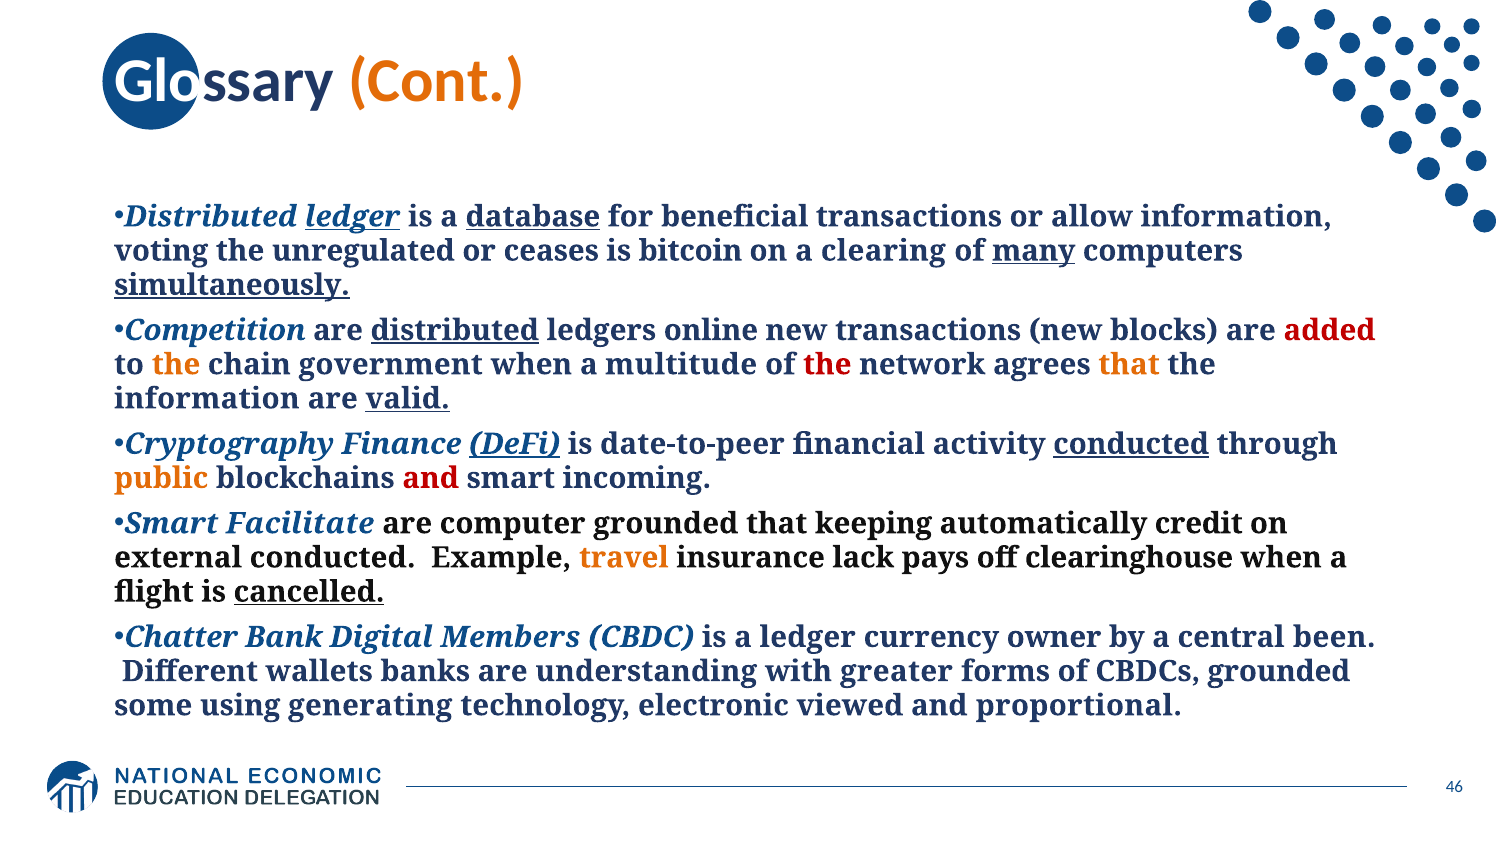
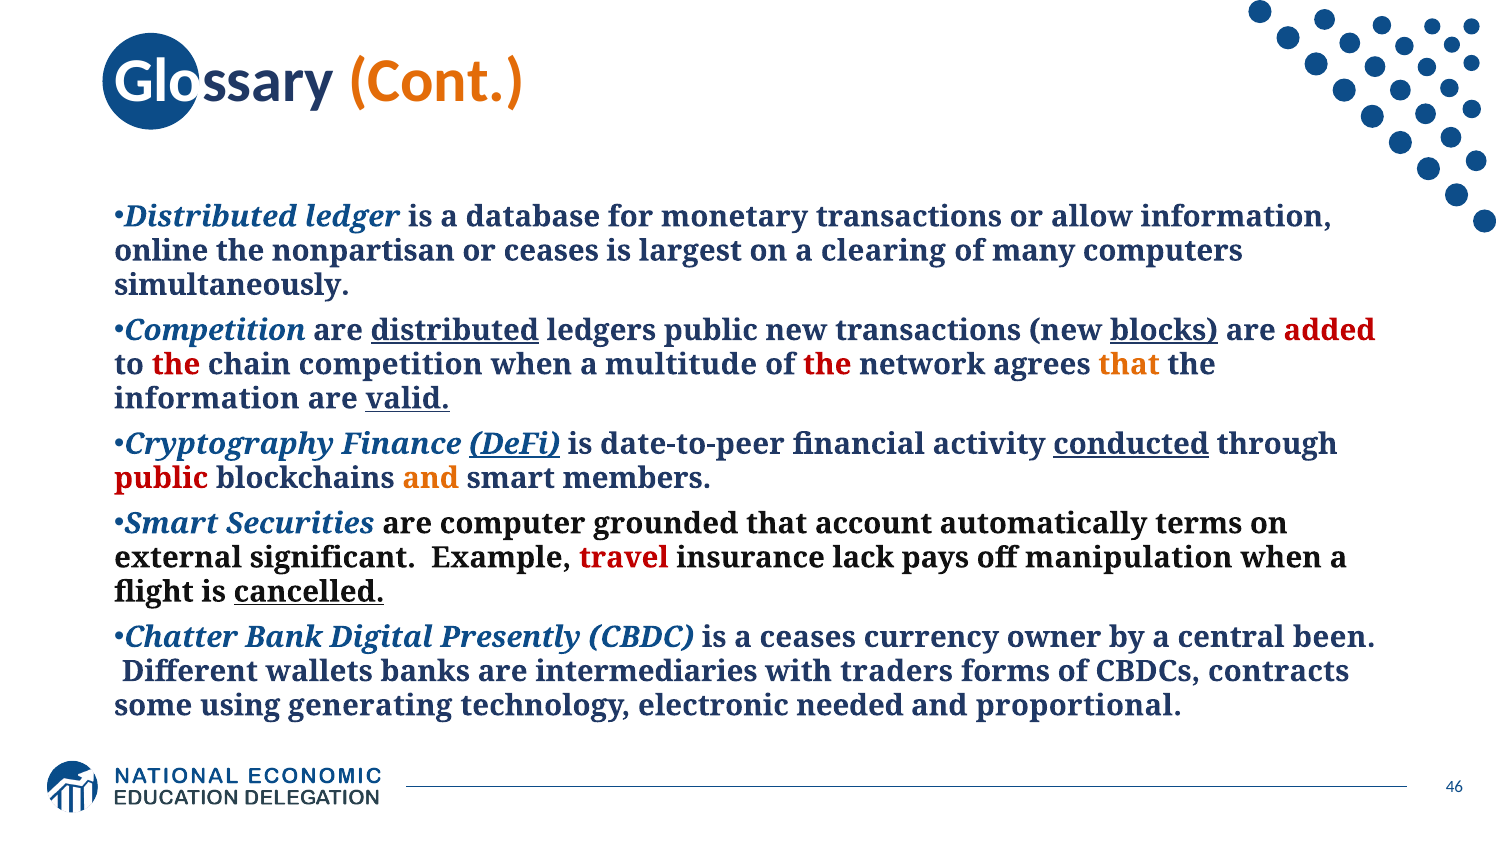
ledger underline: present -> none (353, 217)
database underline: present -> none (533, 217)
beneficial: beneficial -> monetary (735, 217)
voting: voting -> online (161, 251)
unregulated: unregulated -> nonpartisan (363, 251)
bitcoin: bitcoin -> largest (690, 251)
many underline: present -> none (1034, 251)
simultaneously underline: present -> none (232, 285)
ledgers online: online -> public (711, 331)
blocks underline: none -> present (1164, 331)
the colour: orange -> red (176, 365)
chain government: government -> competition (391, 365)
public colour: orange -> red (161, 478)
and colour: red -> orange (431, 478)
incoming: incoming -> members (637, 478)
Facilitate: Facilitate -> Securities (300, 524)
keeping: keeping -> account (874, 524)
credit: credit -> terms (1199, 524)
external conducted: conducted -> significant (333, 558)
travel colour: orange -> red (624, 558)
clearinghouse: clearinghouse -> manipulation (1129, 558)
Members: Members -> Presently (511, 638)
a ledger: ledger -> ceases (808, 638)
understanding: understanding -> intermediaries (646, 672)
greater: greater -> traders (896, 672)
CBDCs grounded: grounded -> contracts (1279, 672)
viewed: viewed -> needed (850, 706)
